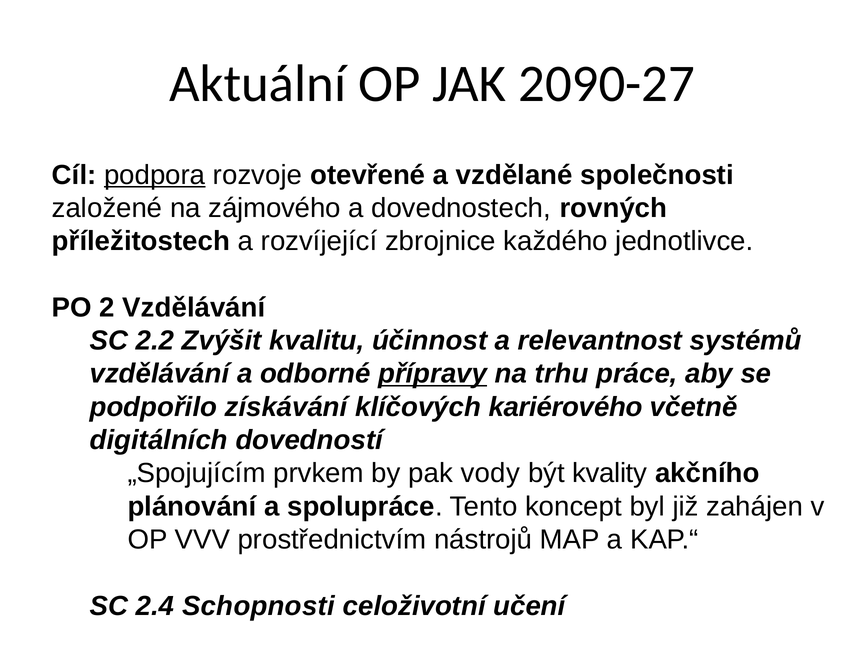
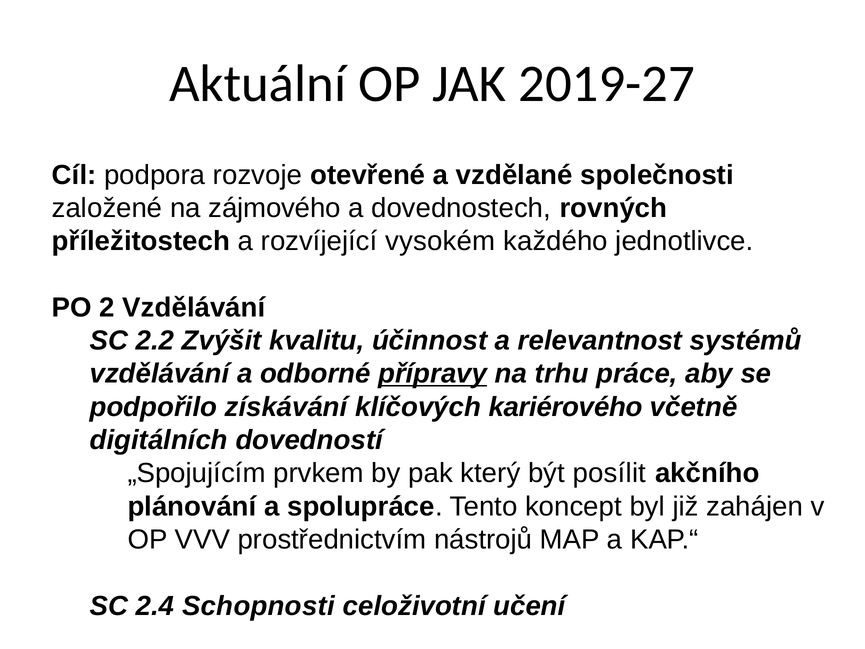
2090-27: 2090-27 -> 2019-27 (607, 84)
podpora underline: present -> none (155, 175)
zbrojnice: zbrojnice -> vysokém (440, 241)
vody: vody -> který (490, 473)
kvality: kvality -> posílit (609, 473)
